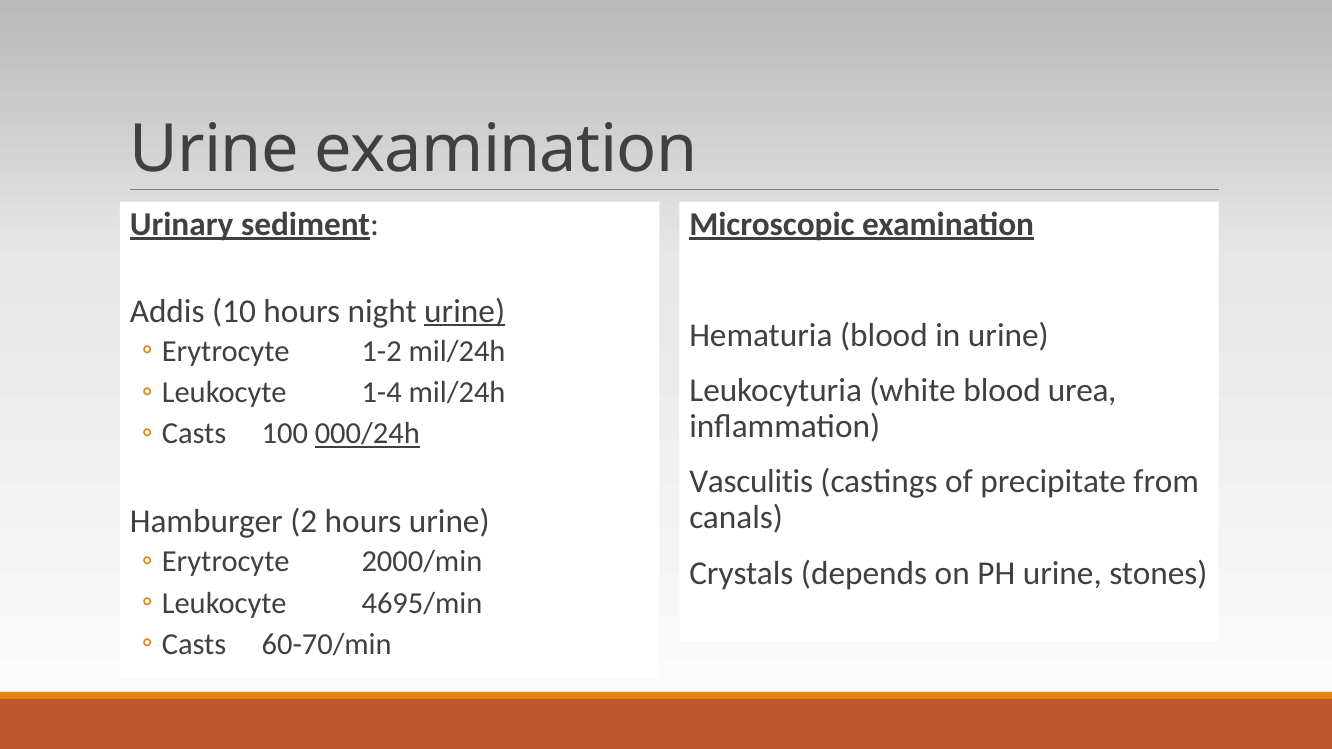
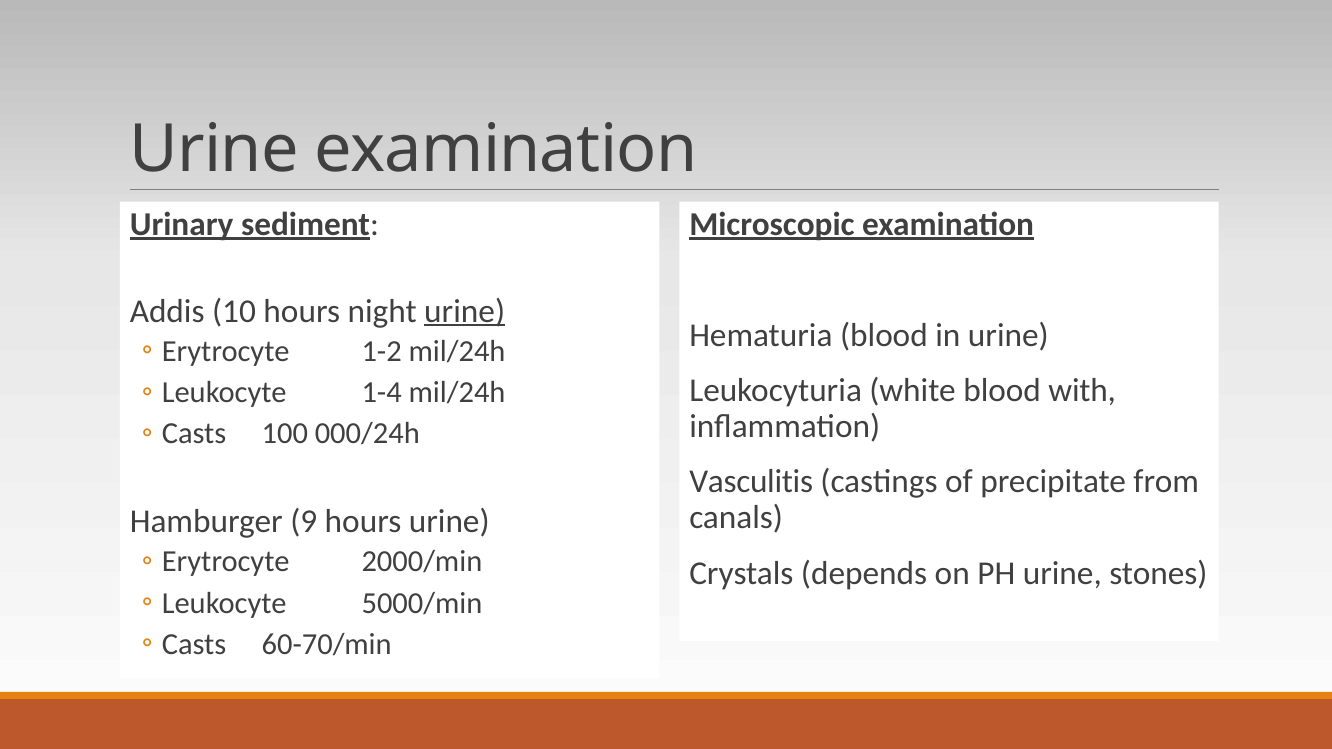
urea: urea -> with (1082, 391)
000/24h underline: present -> none (367, 434)
2: 2 -> 9 (304, 522)
4695/min: 4695/min -> 5000/min (422, 603)
